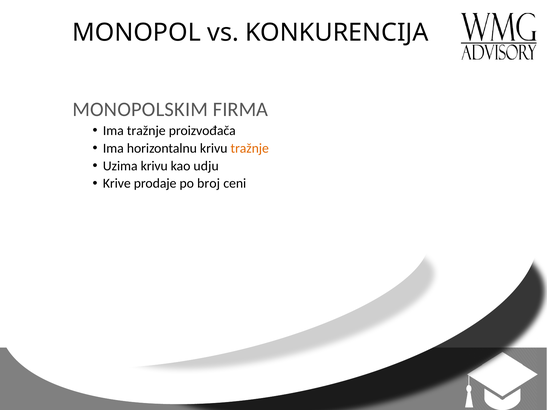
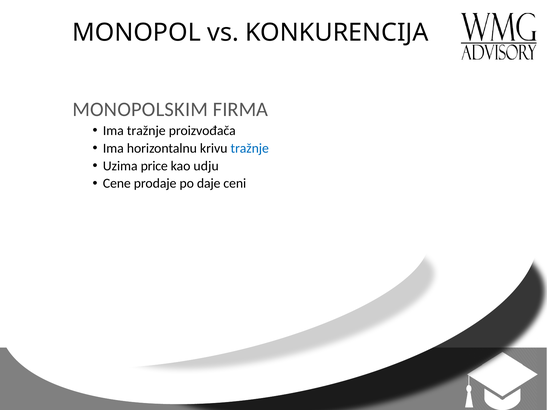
tražnje colour: orange -> blue (250, 148)
Uzima krivu: krivu -> price (154, 166)
Krive: Krive -> Cene (117, 184)
broj: broj -> daje (209, 184)
